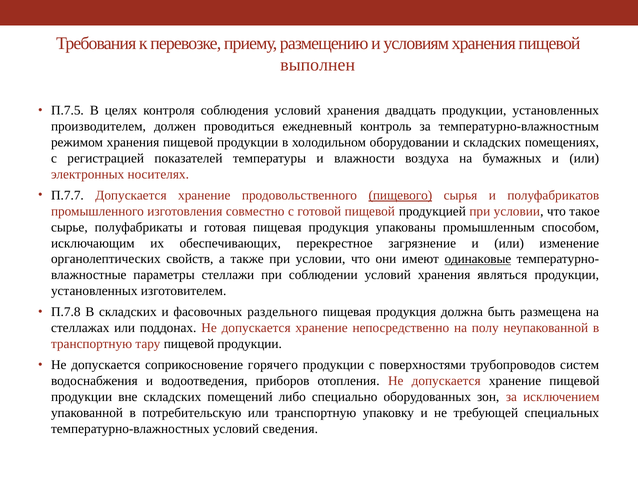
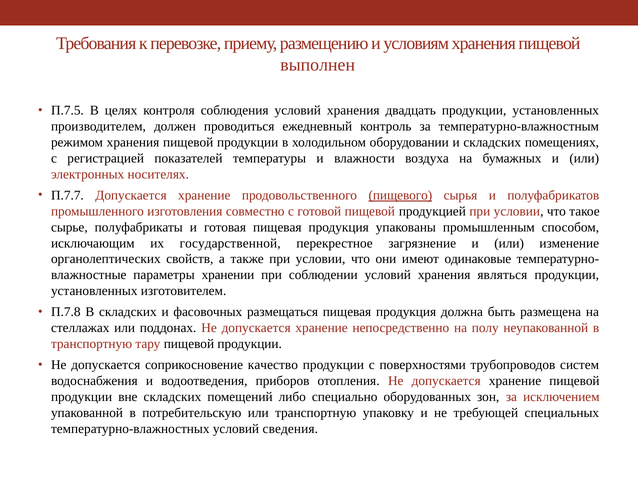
обеспечивающих: обеспечивающих -> государственной (230, 243)
одинаковые underline: present -> none (478, 259)
стеллажи: стеллажи -> хранении (228, 275)
раздельного: раздельного -> размещаться (283, 312)
горячего: горячего -> качество (273, 365)
